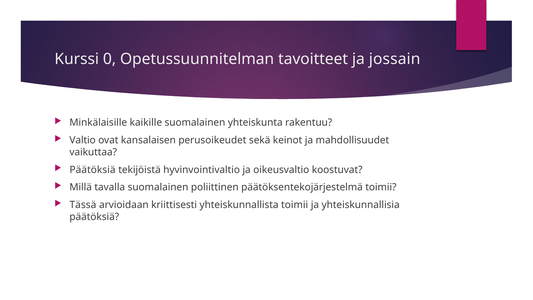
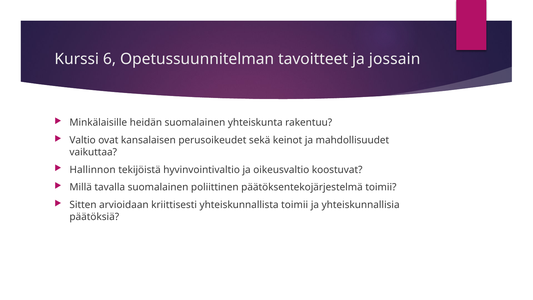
0: 0 -> 6 (110, 59)
kaikille: kaikille -> heidän (146, 123)
Päätöksiä: Päätöksiä -> Hallinnon (93, 170)
Tässä: Tässä -> Sitten (83, 205)
